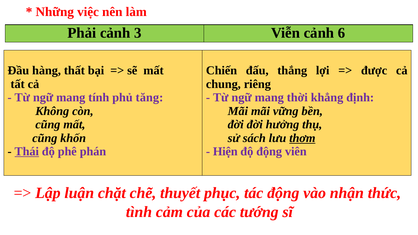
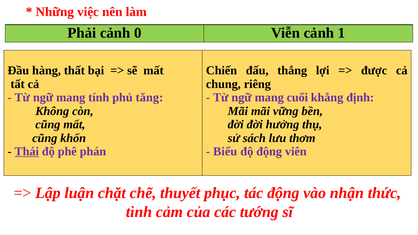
3: 3 -> 0 (138, 33)
6: 6 -> 1 (342, 33)
thời: thời -> cuối (297, 98)
thơm underline: present -> none (302, 138)
Hiện: Hiện -> Biểu (225, 152)
